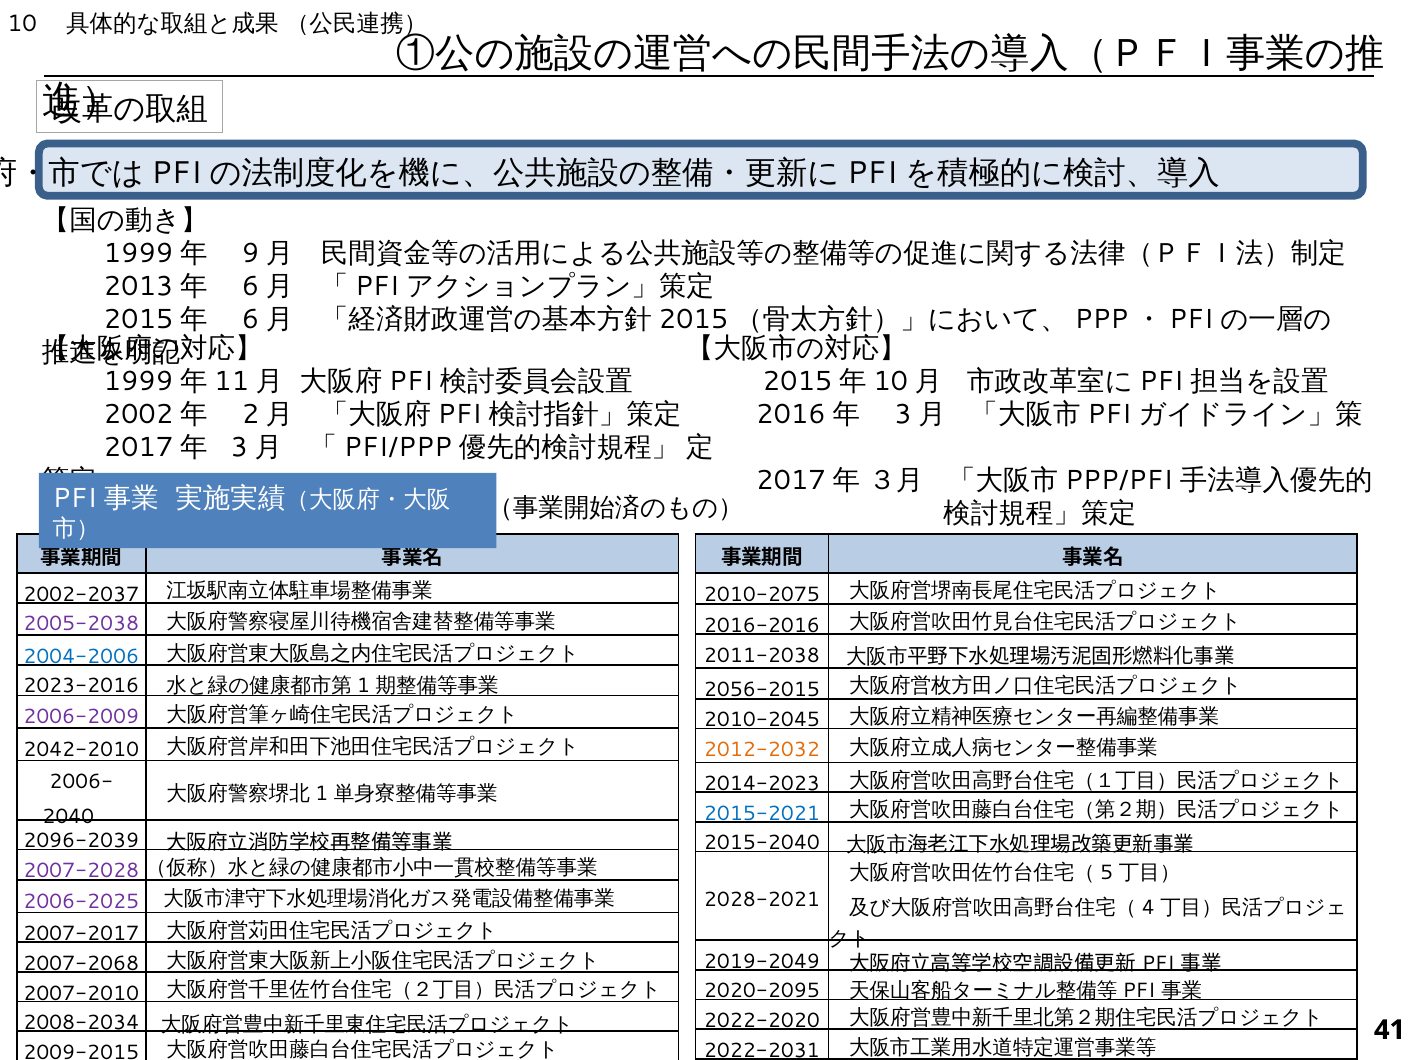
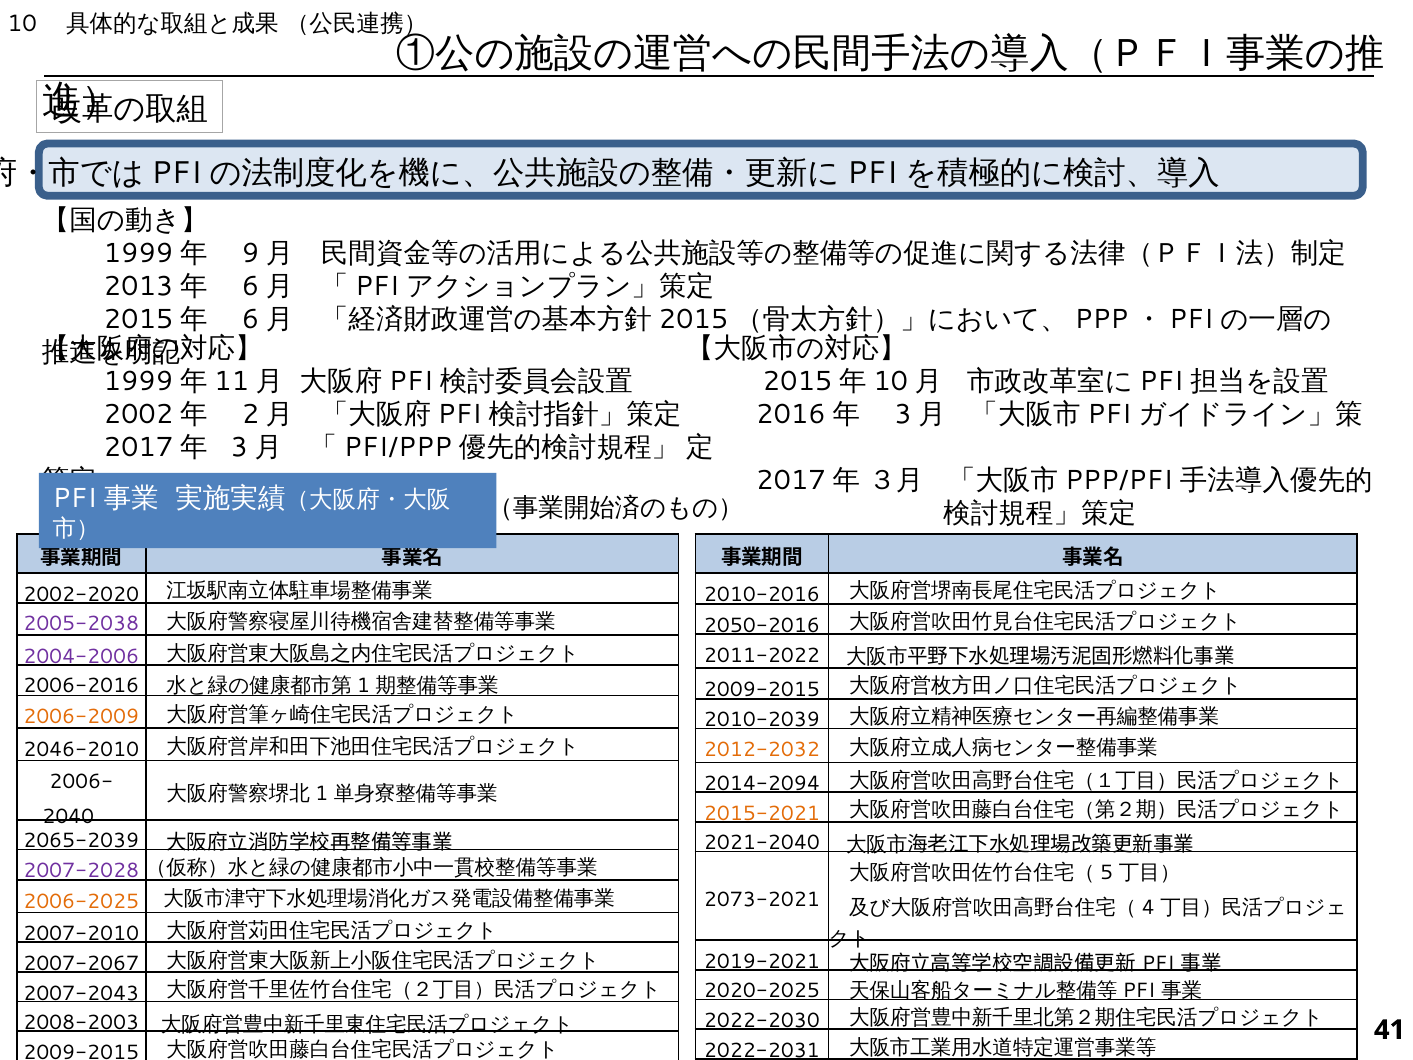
2002-2037: 2002-2037 -> 2002-2020 (81, 594)
2010-2075: 2010-2075 -> 2010-2016 (762, 594)
2016-2016: 2016-2016 -> 2050-2016 (762, 625)
2011-2038: 2011-2038 -> 2011-2022 (762, 655)
2004-2006 colour: blue -> purple (81, 656)
2023-2016: 2023-2016 -> 2006-2016 (81, 686)
2056-2015: 2056-2015 -> 2009-2015 (762, 689)
2006-2009 colour: purple -> orange (81, 717)
2010-2045: 2010-2045 -> 2010-2039 (762, 720)
2042-2010: 2042-2010 -> 2046-2010 (81, 749)
2014-2023: 2014-2023 -> 2014-2094 (762, 783)
2015-2021 colour: blue -> orange (762, 813)
2096-2039: 2096-2039 -> 2065-2039 (81, 841)
2015-2040: 2015-2040 -> 2021-2040 (762, 843)
2028-2021: 2028-2021 -> 2073-2021 (762, 900)
2006-2025 colour: purple -> orange (81, 901)
2007-2017: 2007-2017 -> 2007-2010 (81, 934)
2019-2049: 2019-2049 -> 2019-2021 (762, 961)
2007-2068: 2007-2068 -> 2007-2067 (81, 963)
2020-2095: 2020-2095 -> 2020-2025 (762, 991)
2007-2010: 2007-2010 -> 2007-2043 (81, 993)
2022-2020: 2022-2020 -> 2022-2030 (762, 1021)
2008-2034: 2008-2034 -> 2008-2003 (81, 1023)
